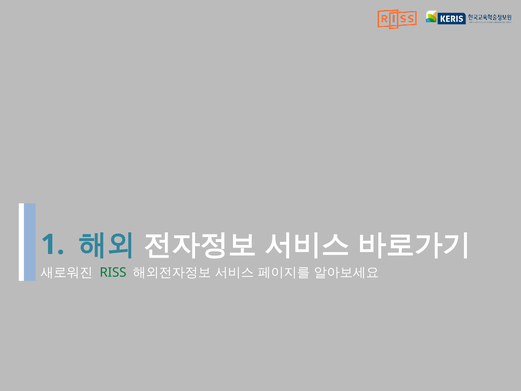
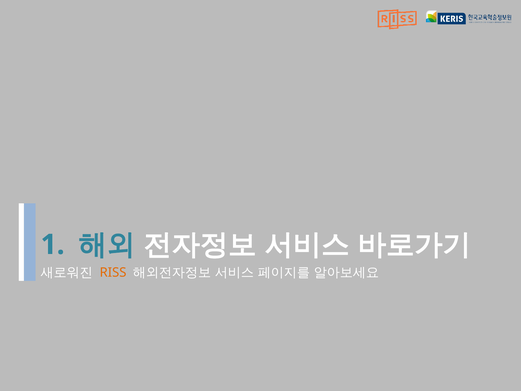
RISS colour: green -> orange (113, 272)
